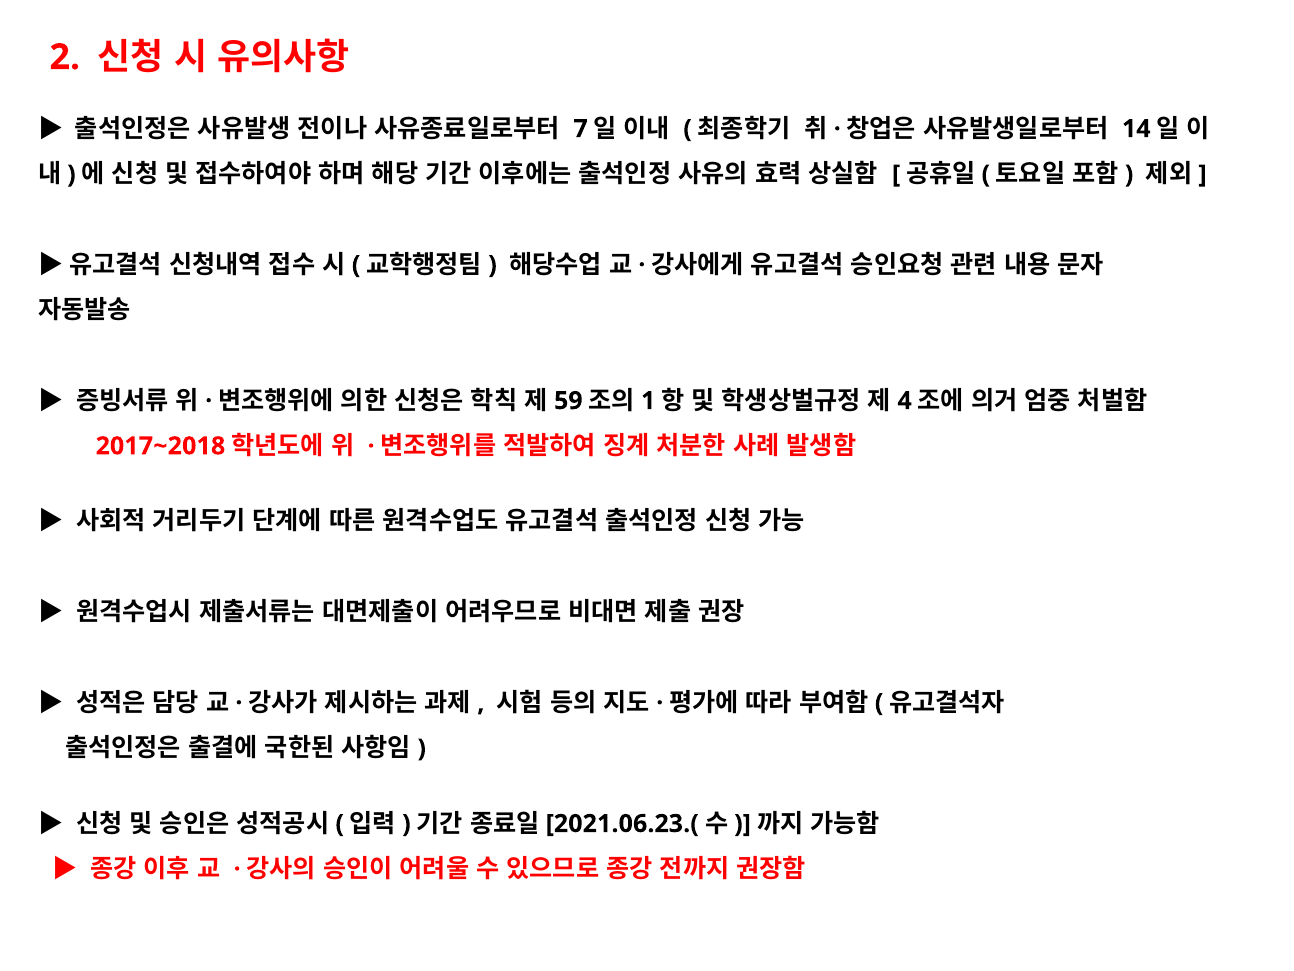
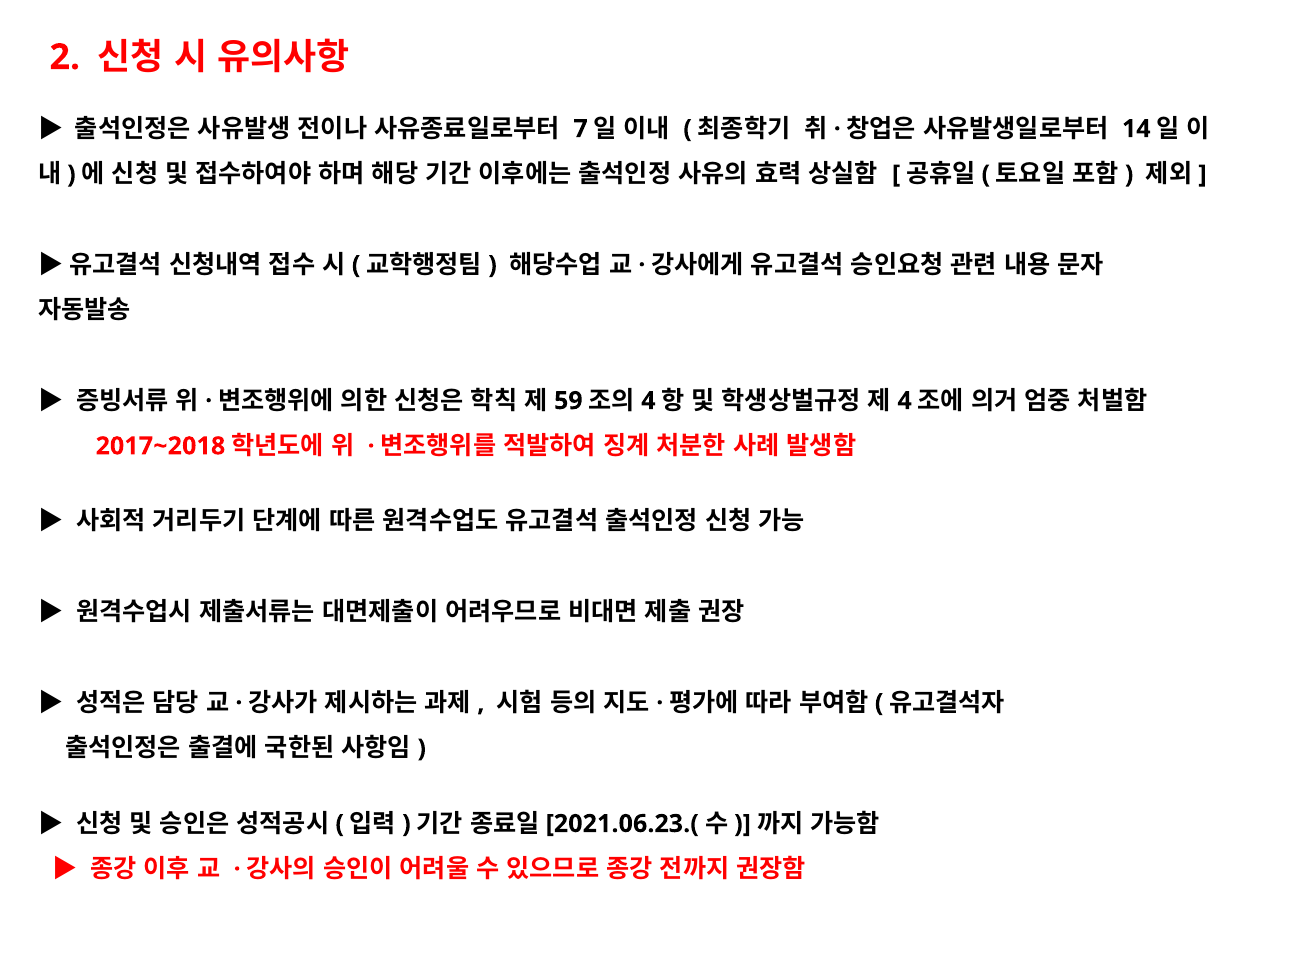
1: 1 -> 4 (648, 401)
